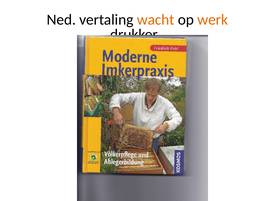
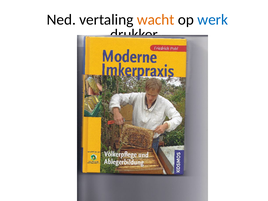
werk colour: orange -> blue (213, 20)
